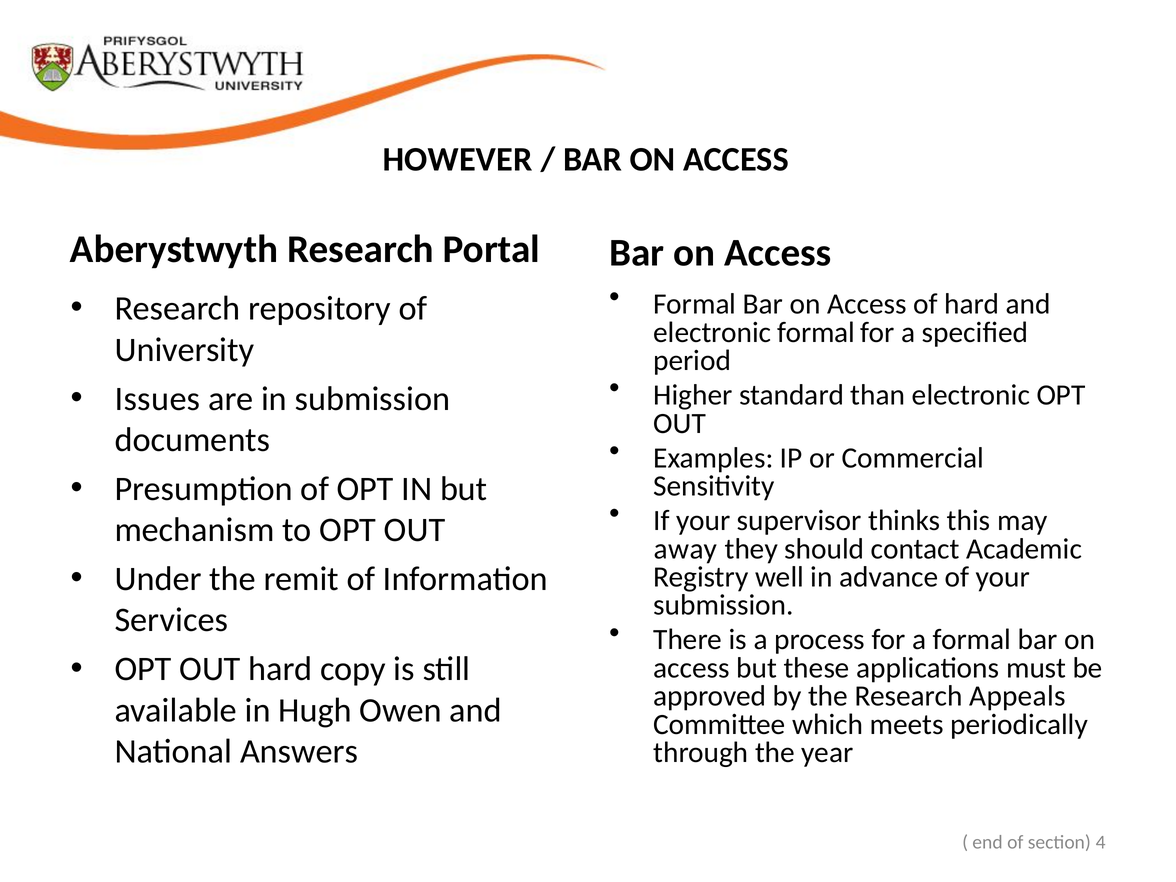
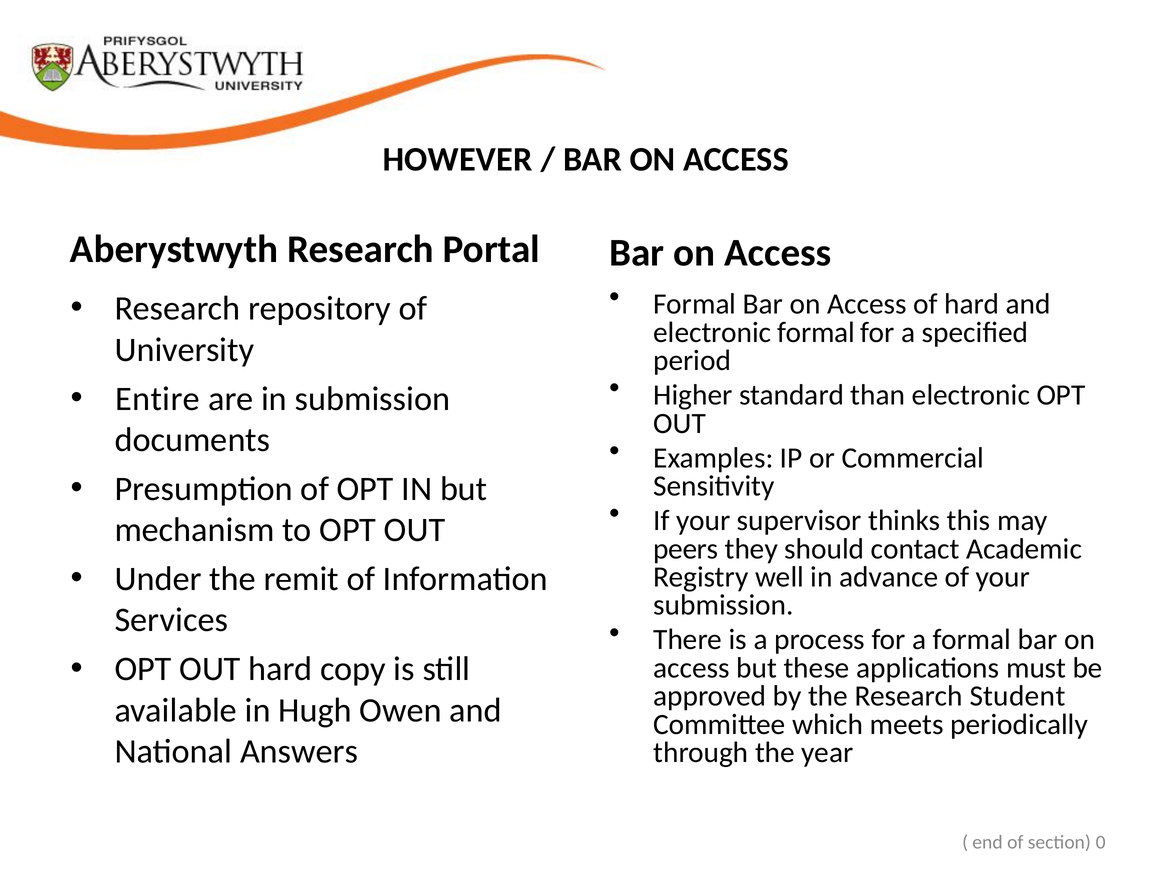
Issues: Issues -> Entire (158, 399)
away: away -> peers (686, 549)
Appeals: Appeals -> Student (1018, 696)
4: 4 -> 0 (1101, 842)
